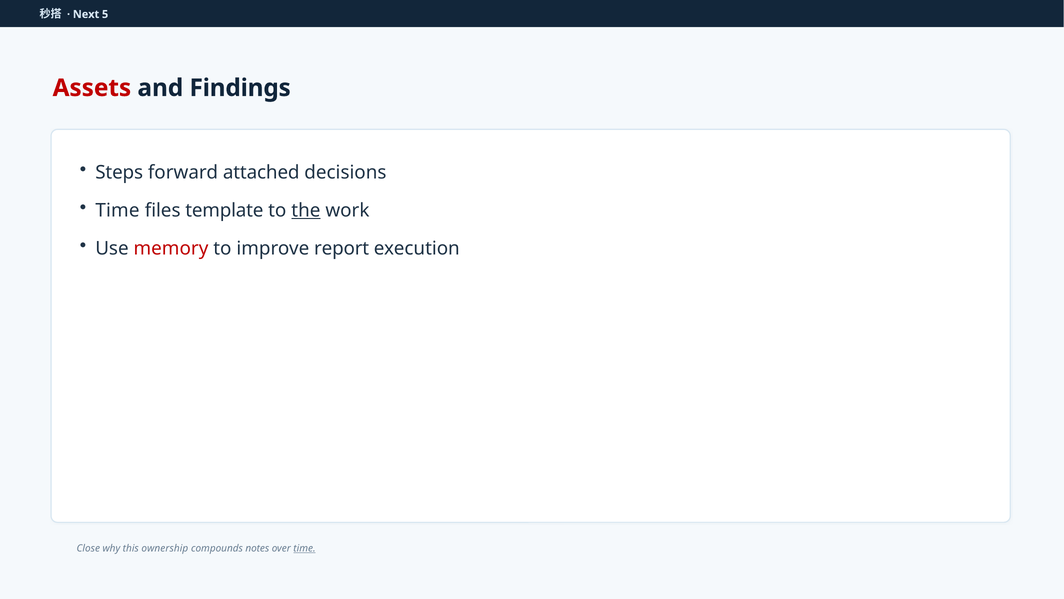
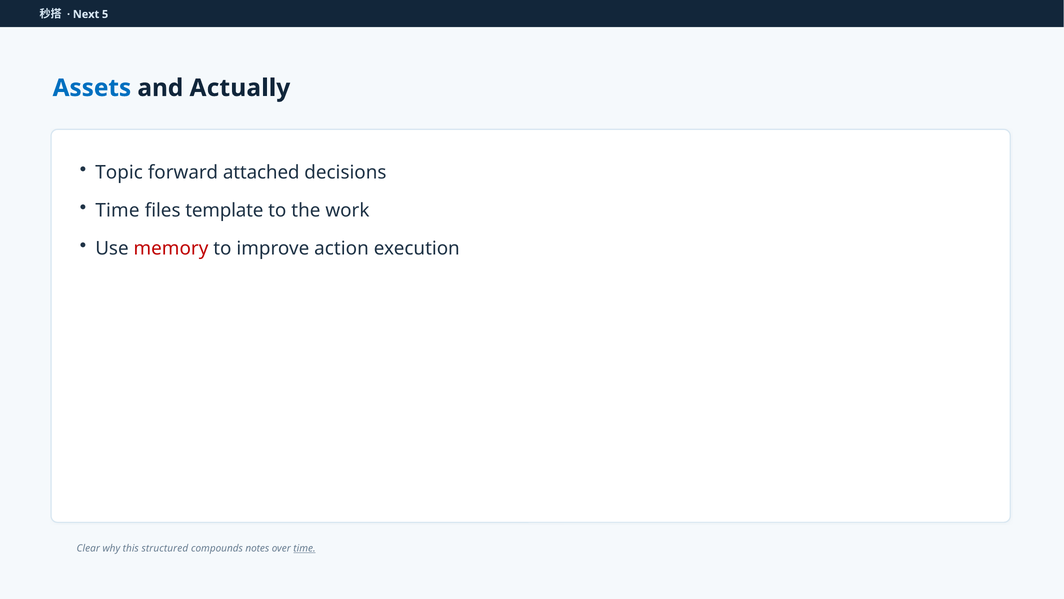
Assets colour: red -> blue (92, 88)
Findings: Findings -> Actually (240, 88)
Steps: Steps -> Topic (119, 172)
the underline: present -> none (306, 210)
report: report -> action (342, 248)
Close: Close -> Clear (88, 548)
ownership: ownership -> structured (165, 548)
